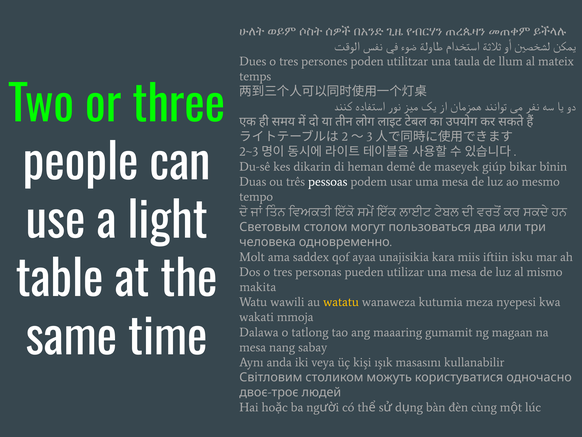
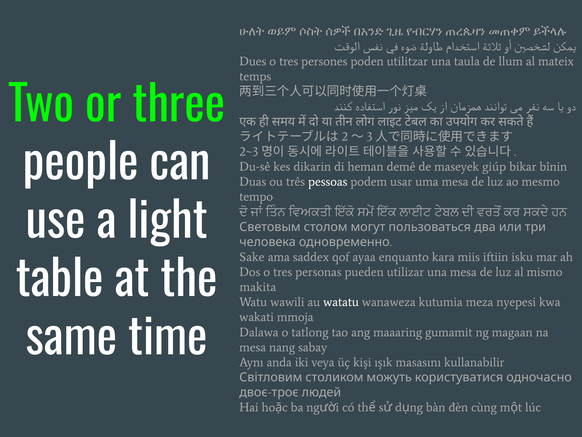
Molt: Molt -> Sake (252, 257)
unajisikia: unajisikia -> enquanto (404, 257)
watatu colour: yellow -> white (341, 302)
